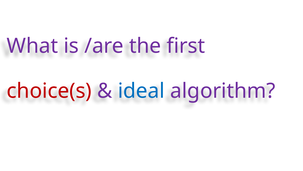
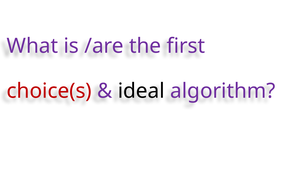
ideal colour: blue -> black (141, 91)
